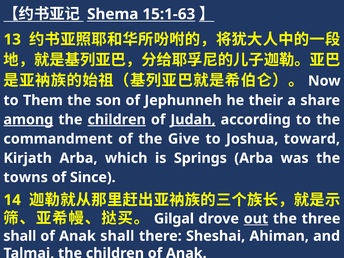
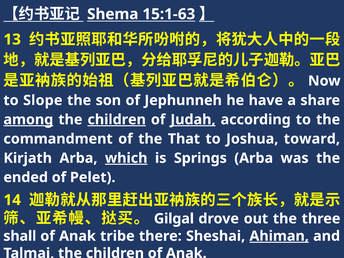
Them: Them -> Slope (43, 100)
their: their -> have (266, 100)
Give: Give -> That (184, 139)
which underline: none -> present (126, 158)
towns: towns -> ended (26, 177)
Since: Since -> Pelet (93, 177)
out underline: present -> none (256, 219)
Anak shall: shall -> tribe (117, 236)
Ahiman underline: none -> present (279, 236)
